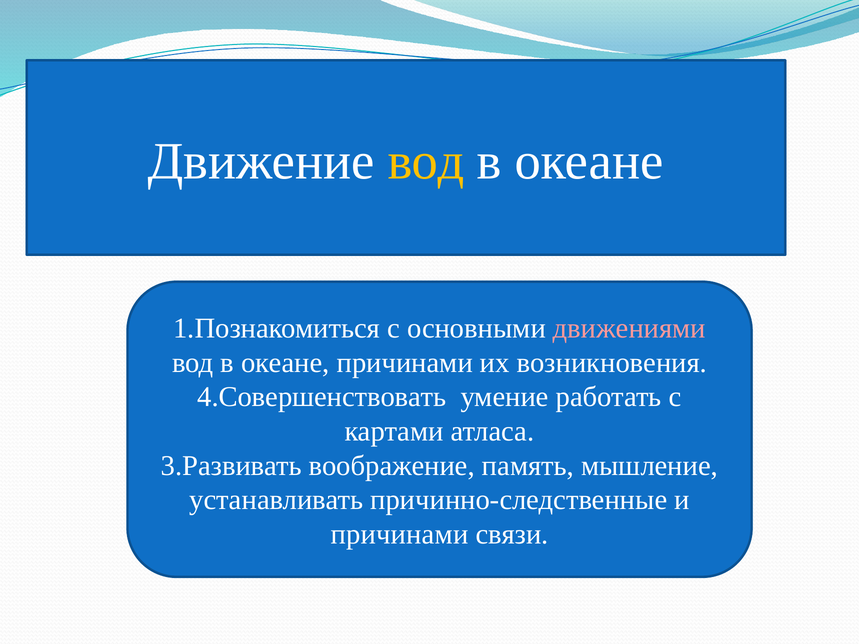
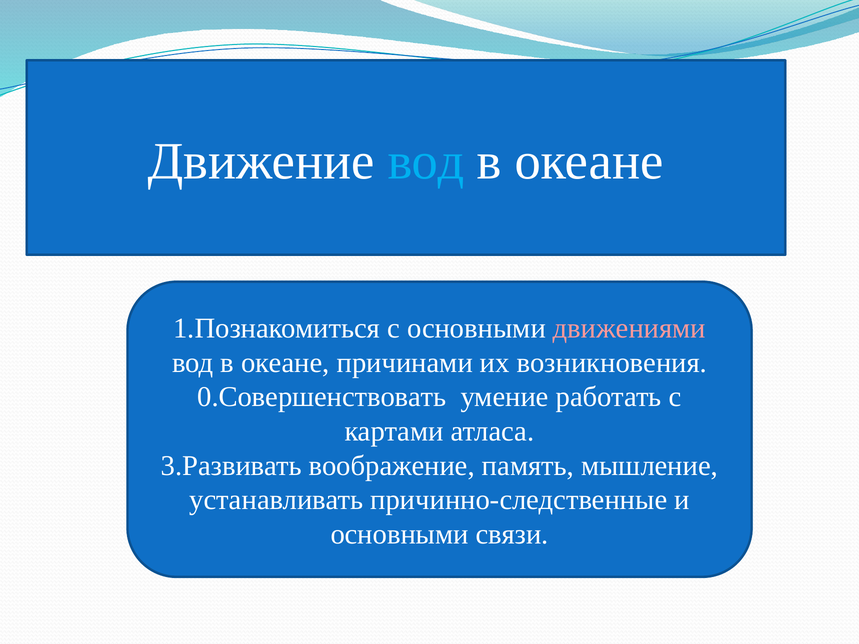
вод colour: yellow -> light blue (426, 161)
4.Совершенствовать: 4.Совершенствовать -> 0.Совершенствовать (322, 397)
причинами: причинами -> основными (400, 535)
